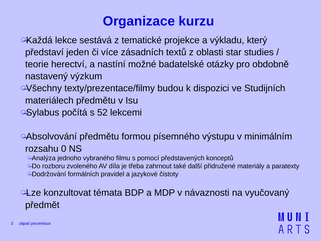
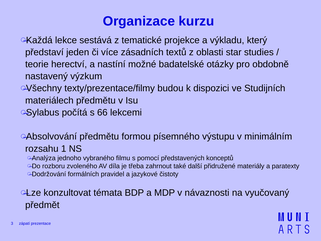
52: 52 -> 66 (102, 112)
0: 0 -> 1 (64, 149)
